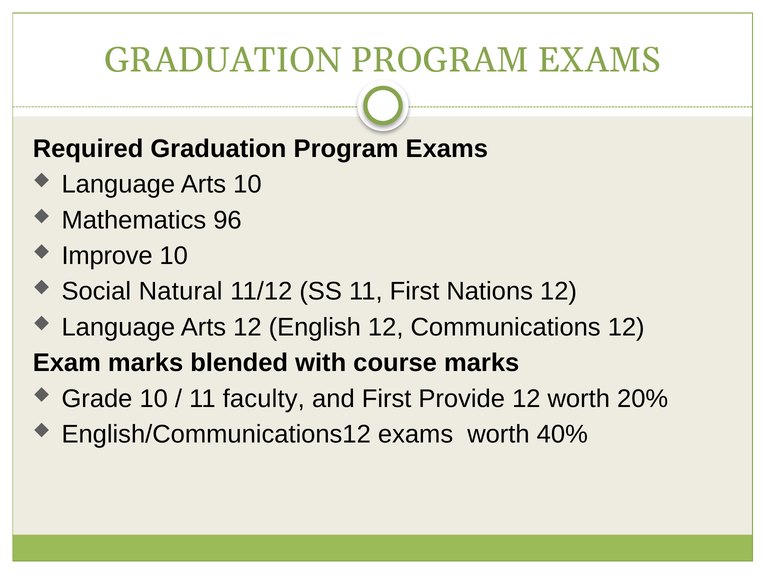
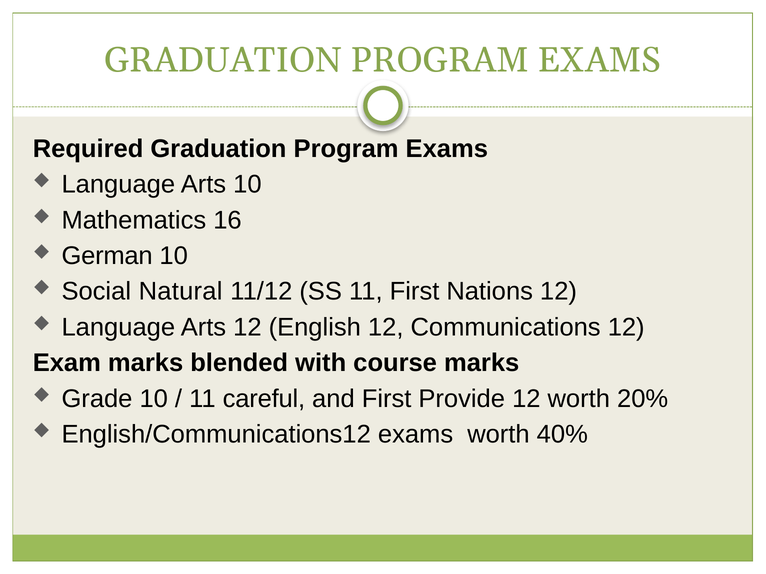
96: 96 -> 16 (227, 220)
Improve: Improve -> German (107, 256)
faculty: faculty -> careful (264, 399)
